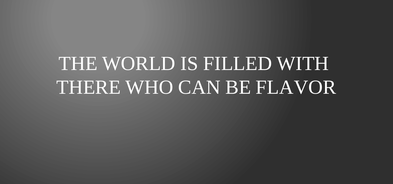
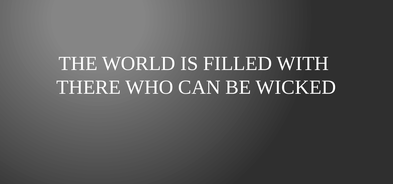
FLAVOR: FLAVOR -> WICKED (296, 87)
